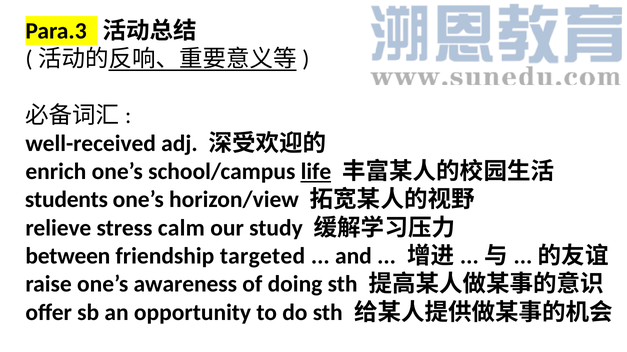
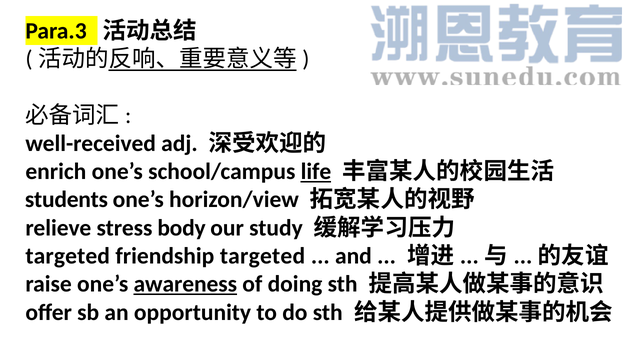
calm: calm -> body (182, 228)
between: between -> targeted (68, 257)
awareness underline: none -> present (185, 285)
